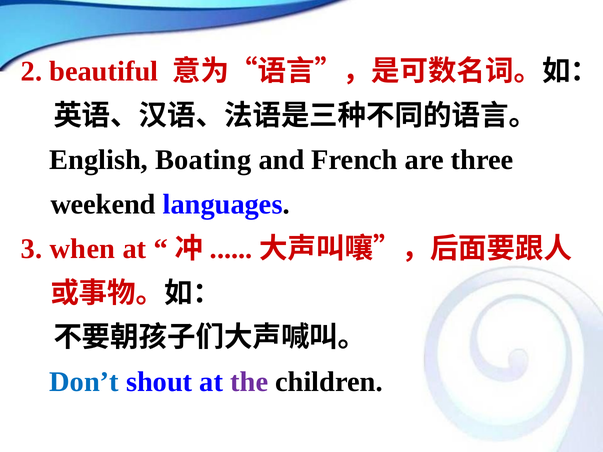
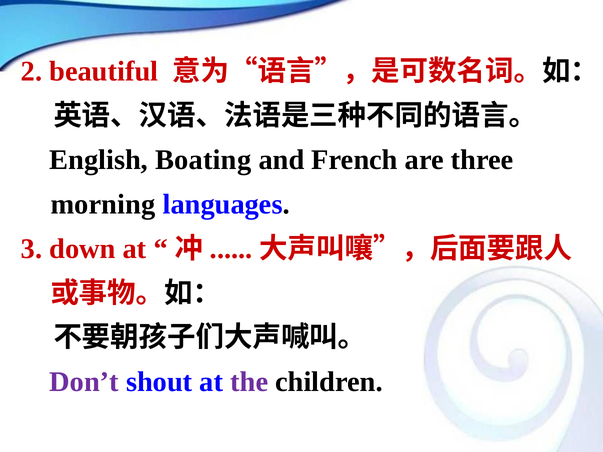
weekend: weekend -> morning (103, 205)
when: when -> down (83, 249)
Don’t colour: blue -> purple (84, 382)
